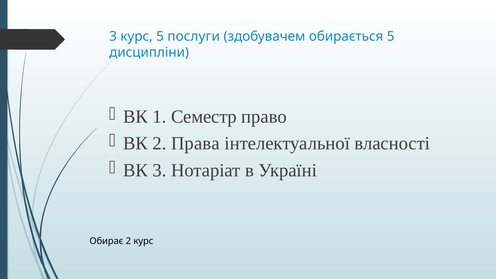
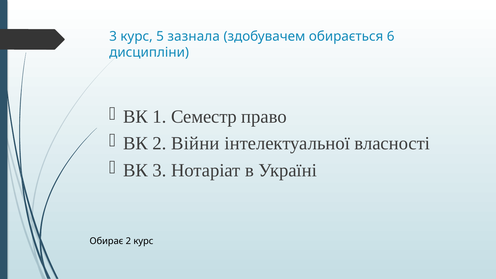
послуги: послуги -> зазнала (194, 36)
обирається 5: 5 -> 6 (391, 36)
Права: Права -> Війни (195, 144)
